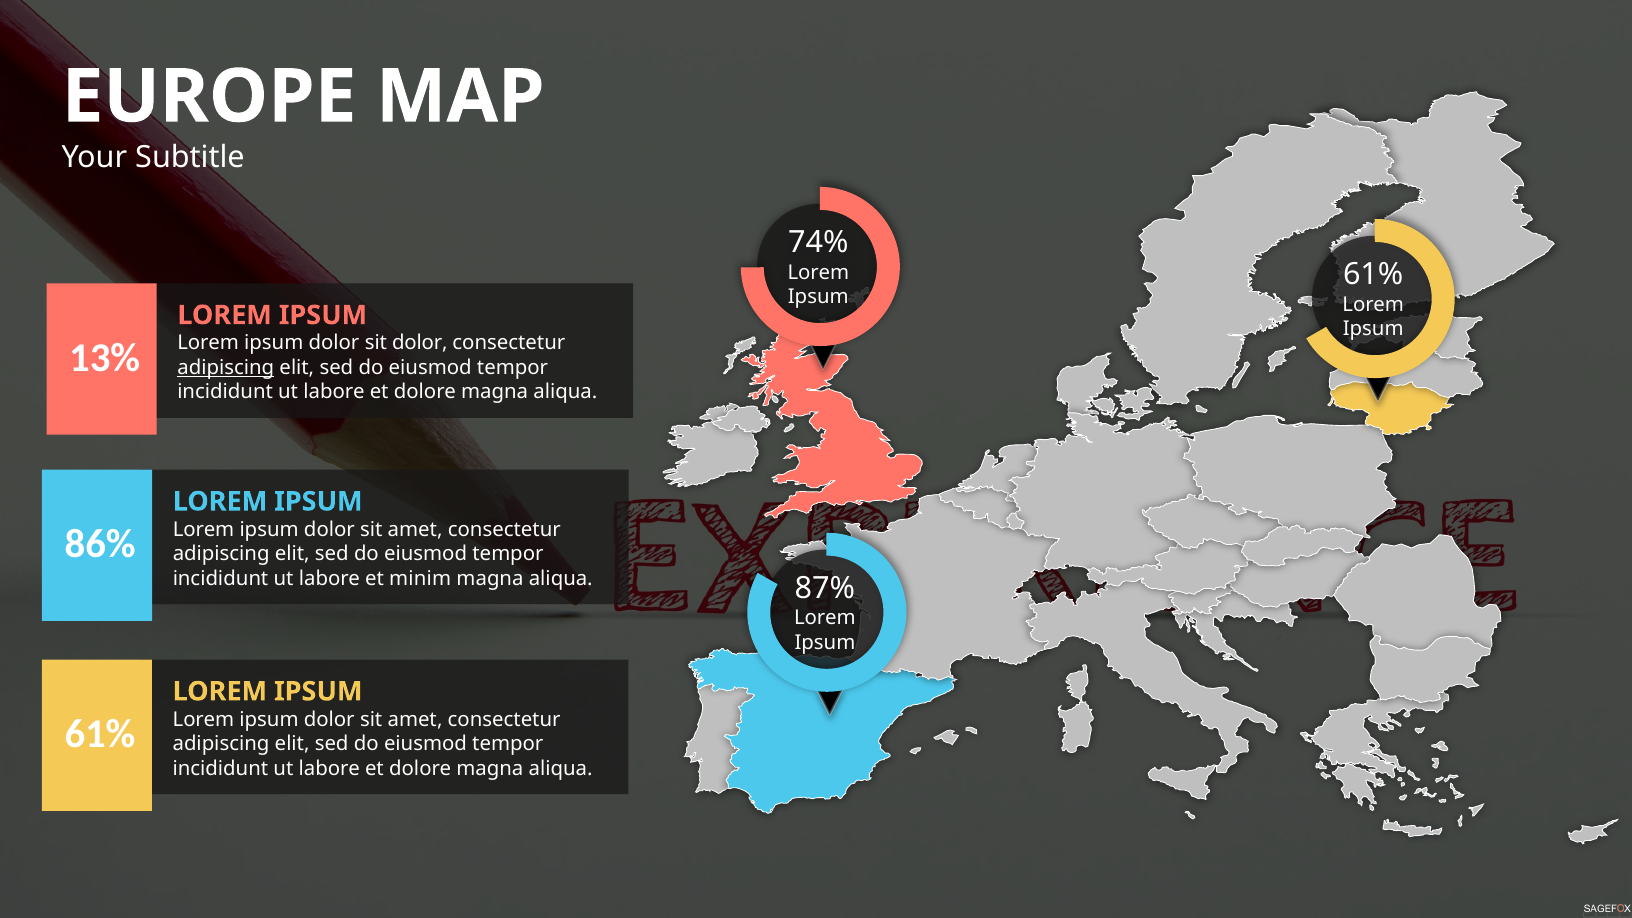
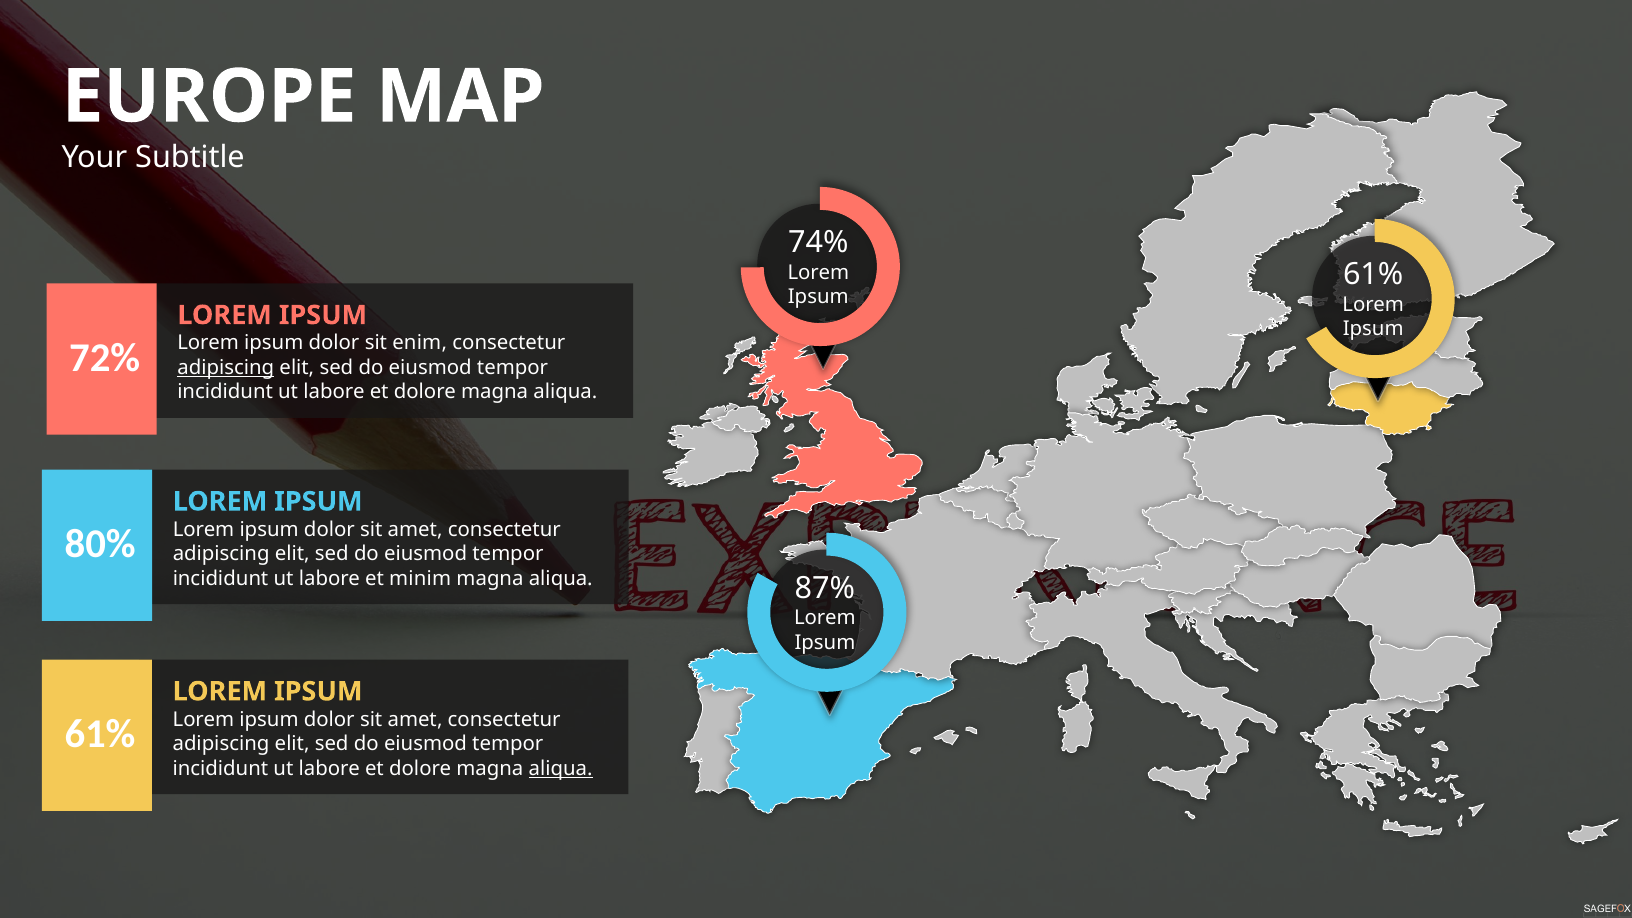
sit dolor: dolor -> enim (420, 343)
13%: 13% -> 72% (105, 358)
86%: 86% -> 80% (100, 544)
aliqua underline: none -> present (561, 769)
